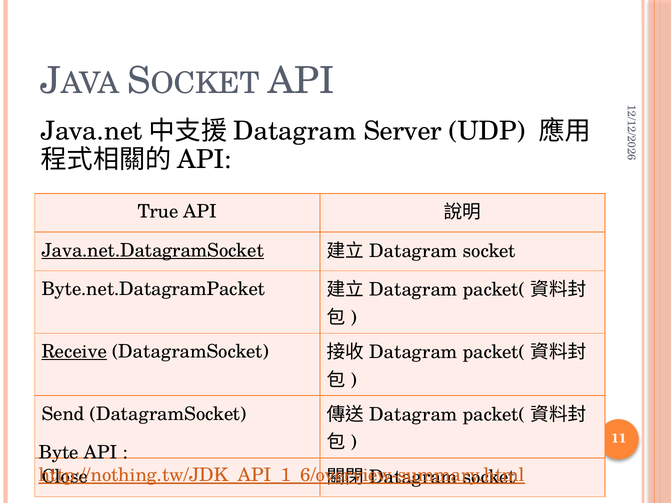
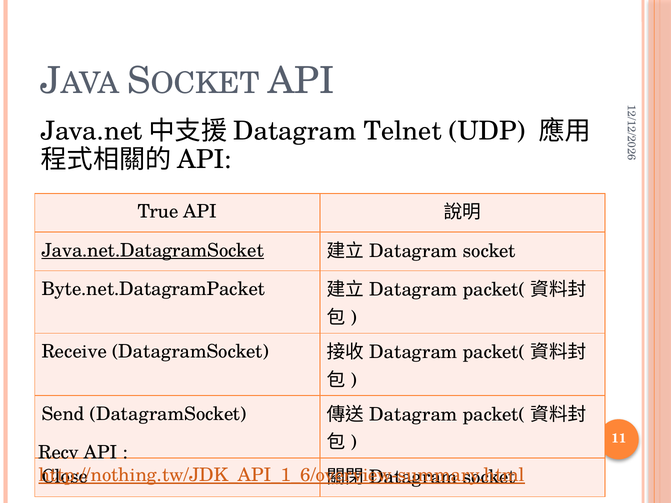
Server: Server -> Telnet (403, 131)
Receive underline: present -> none (74, 352)
Byte: Byte -> Recv (59, 453)
